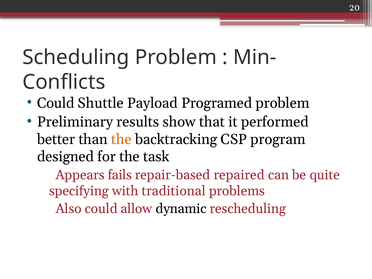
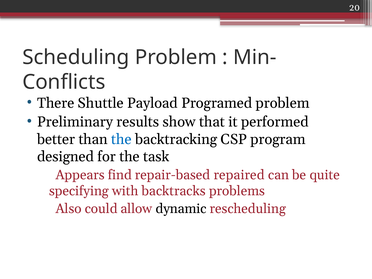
Could: Could -> There (56, 103)
the colour: orange -> blue (121, 139)
fails: fails -> find (120, 175)
traditional: traditional -> backtracks (174, 191)
